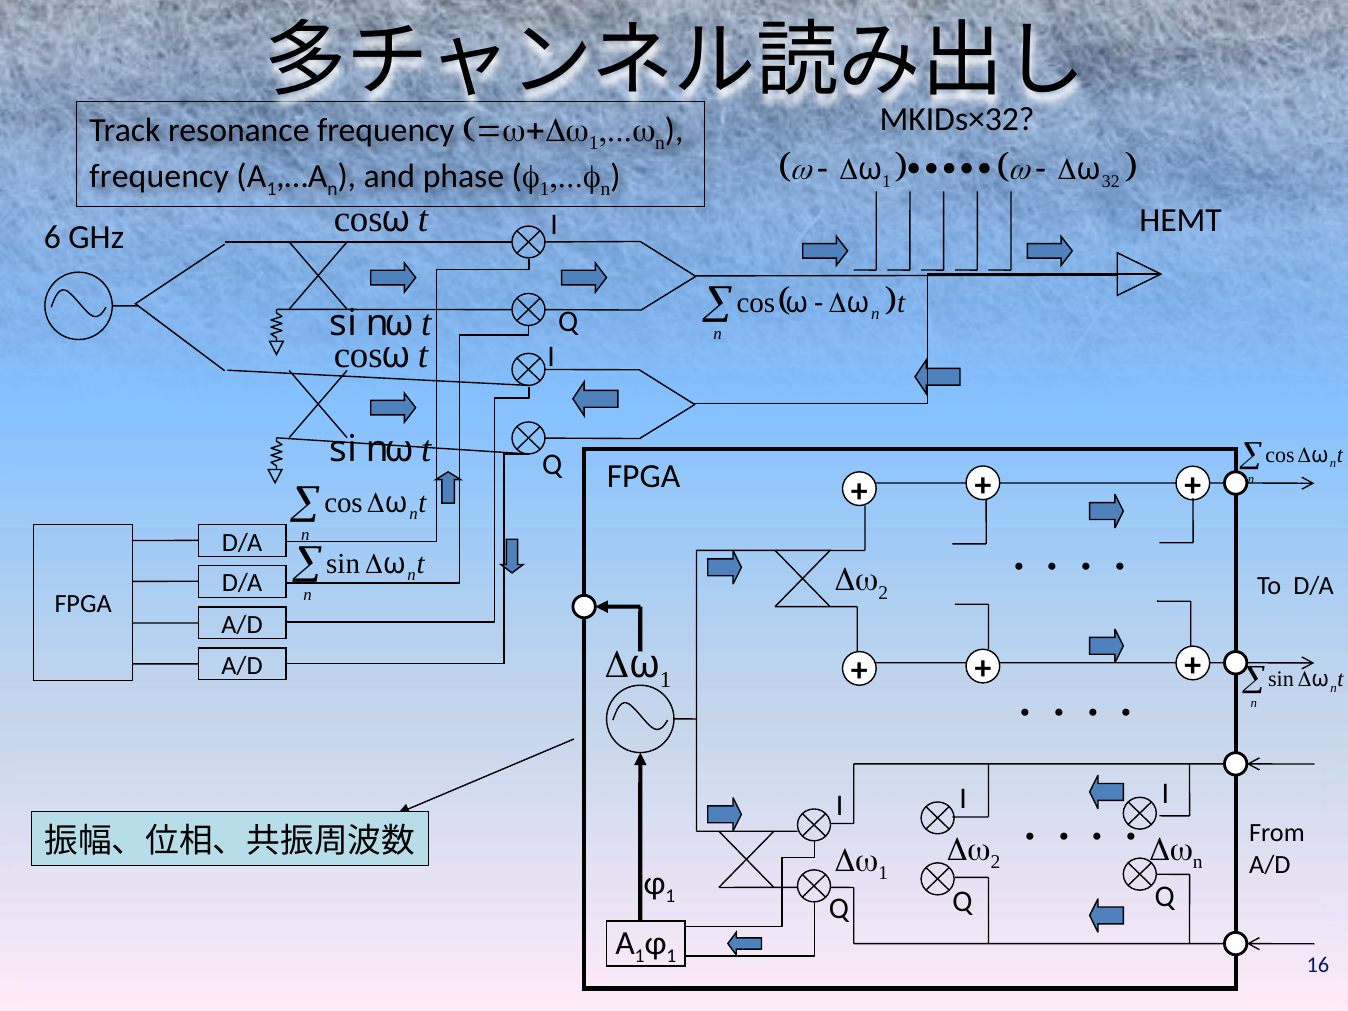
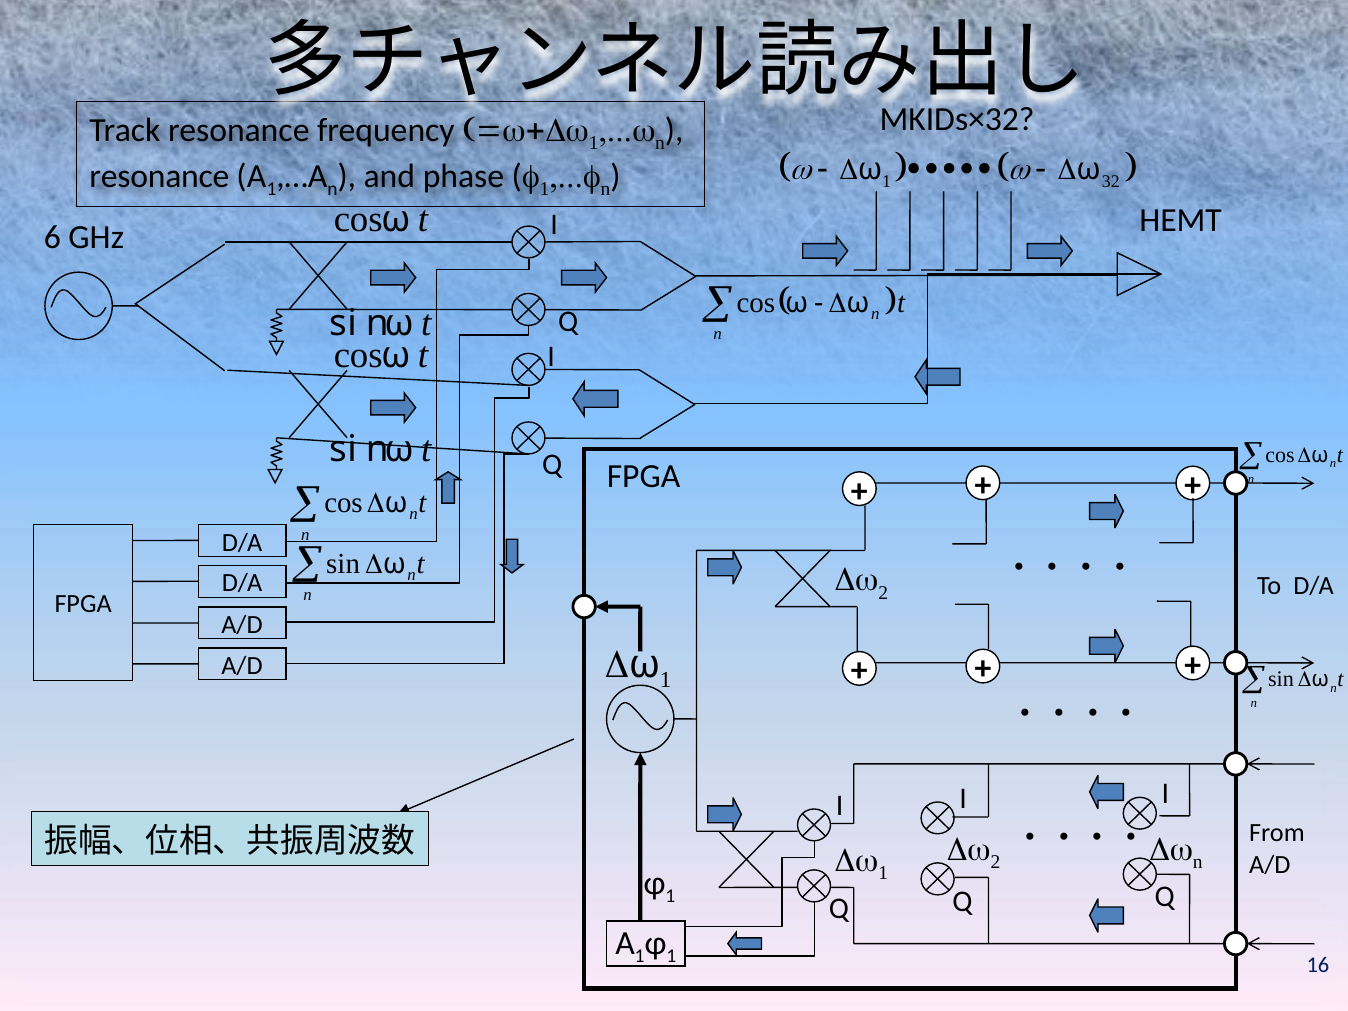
frequency: frequency -> resonance (159, 176)
